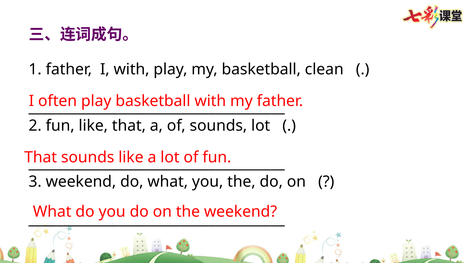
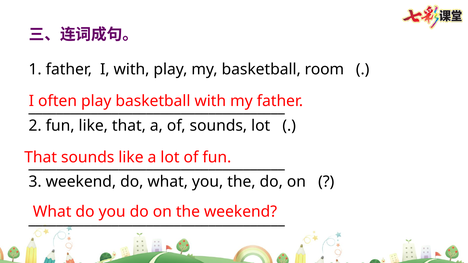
clean: clean -> room (324, 70)
